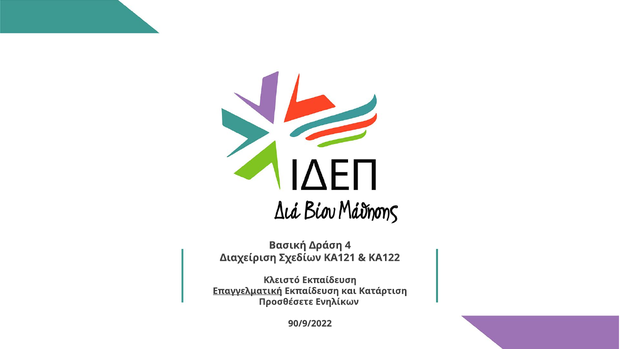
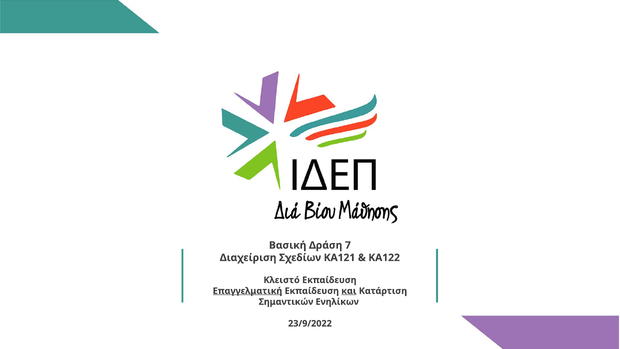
4: 4 -> 7 (348, 245)
και underline: none -> present (349, 291)
Προσθέσετε: Προσθέσετε -> Σημαντικών (286, 302)
90/9/2022: 90/9/2022 -> 23/9/2022 (310, 323)
